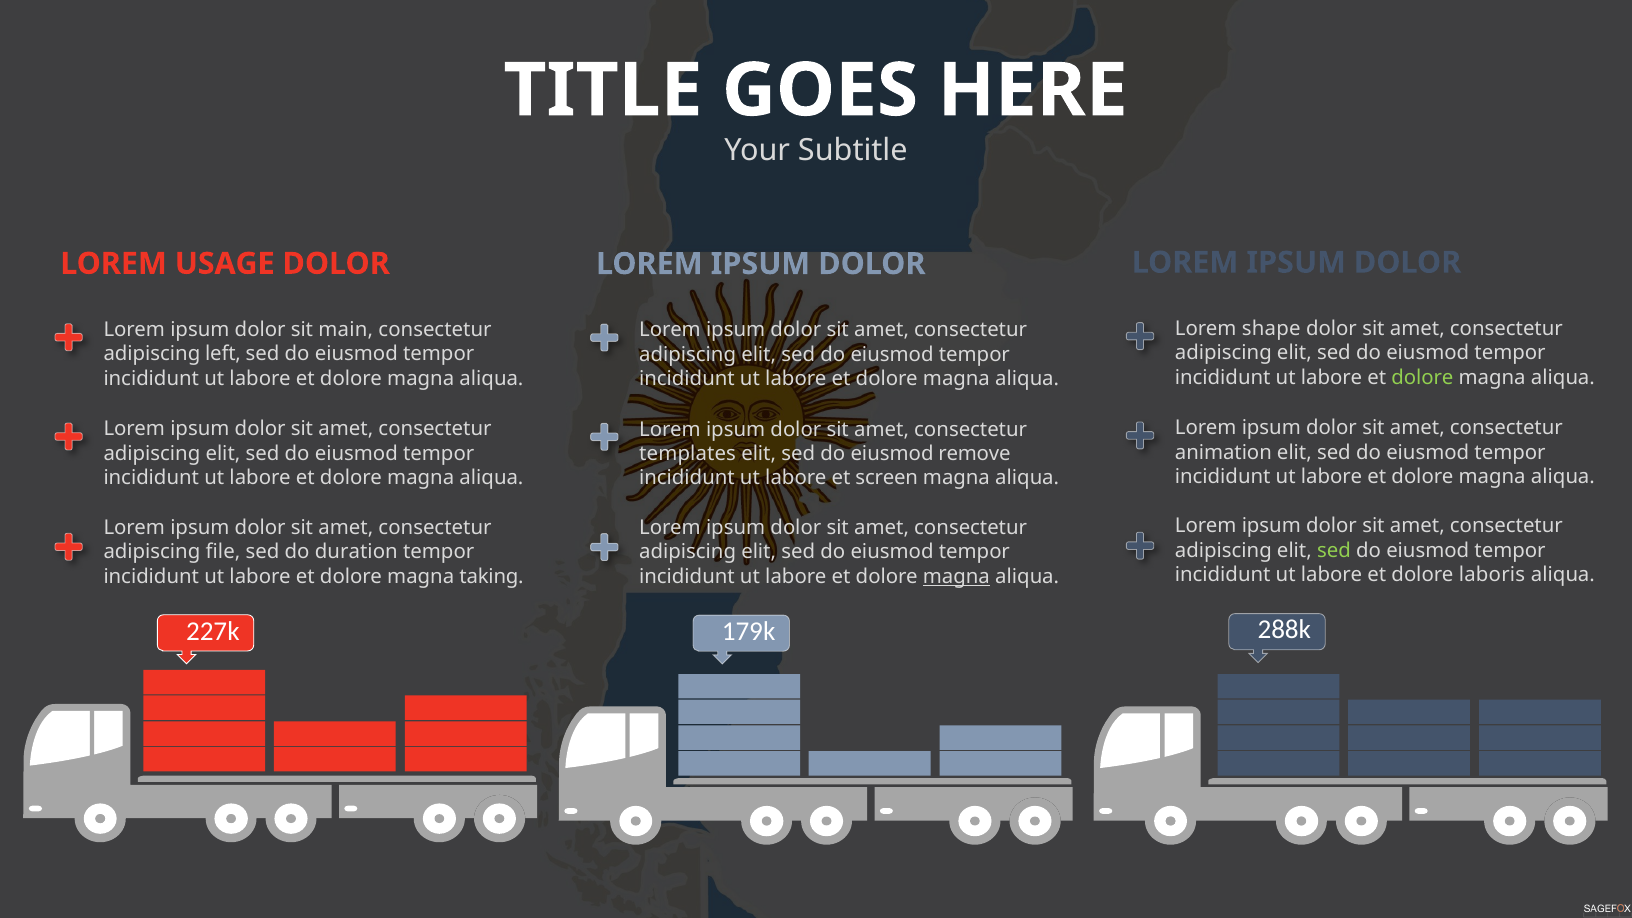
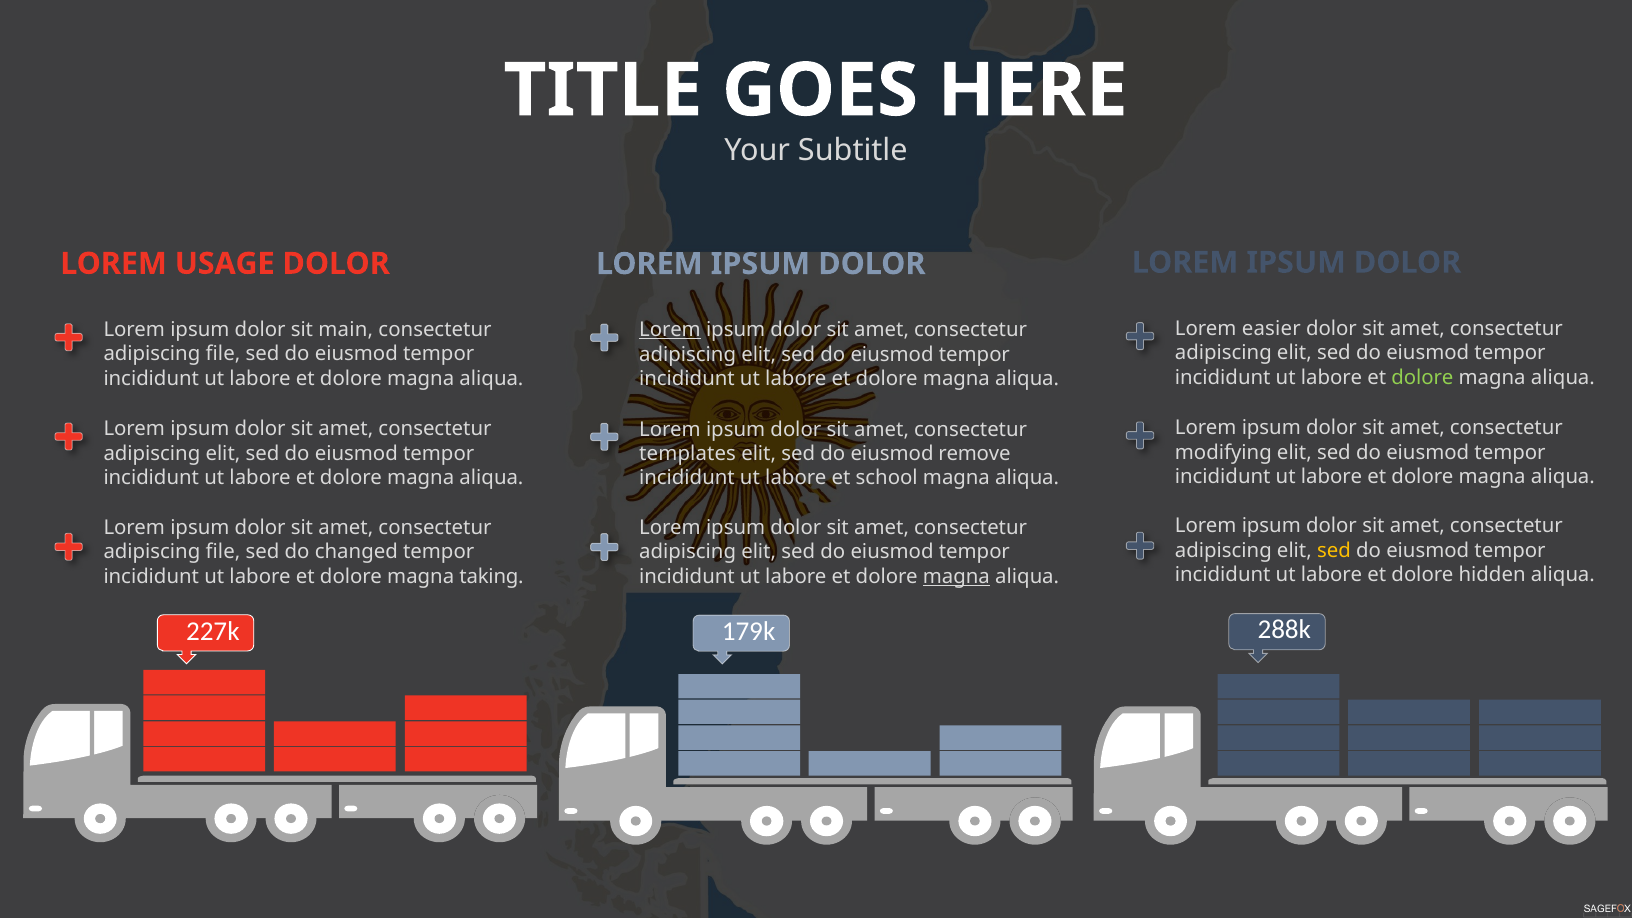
shape: shape -> easier (1271, 329)
Lorem underline: none -> present (670, 330)
left: left -> file (223, 354)
animation: animation -> modifying (1223, 452)
screen: screen -> school (887, 478)
sed colour: light green -> yellow (1334, 551)
duration: duration -> changed (356, 552)
laboris: laboris -> hidden (1492, 575)
